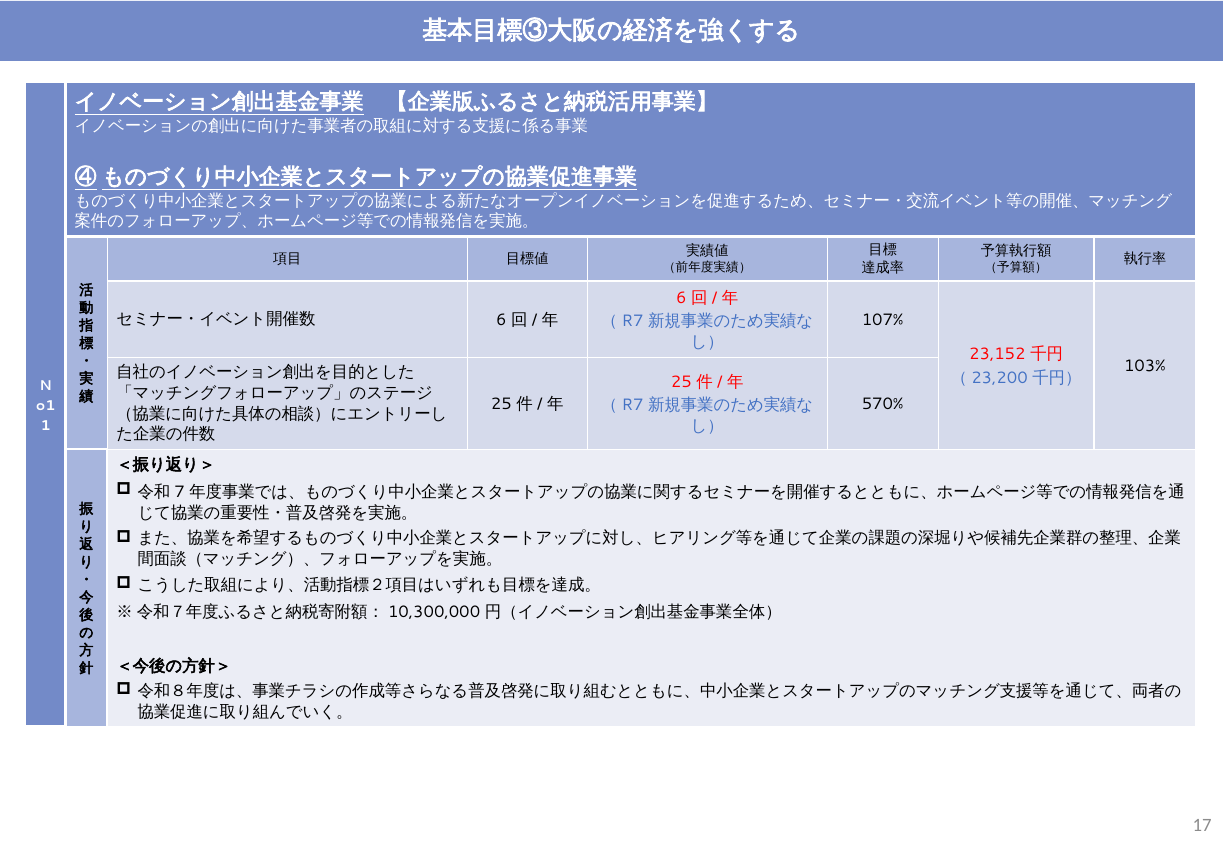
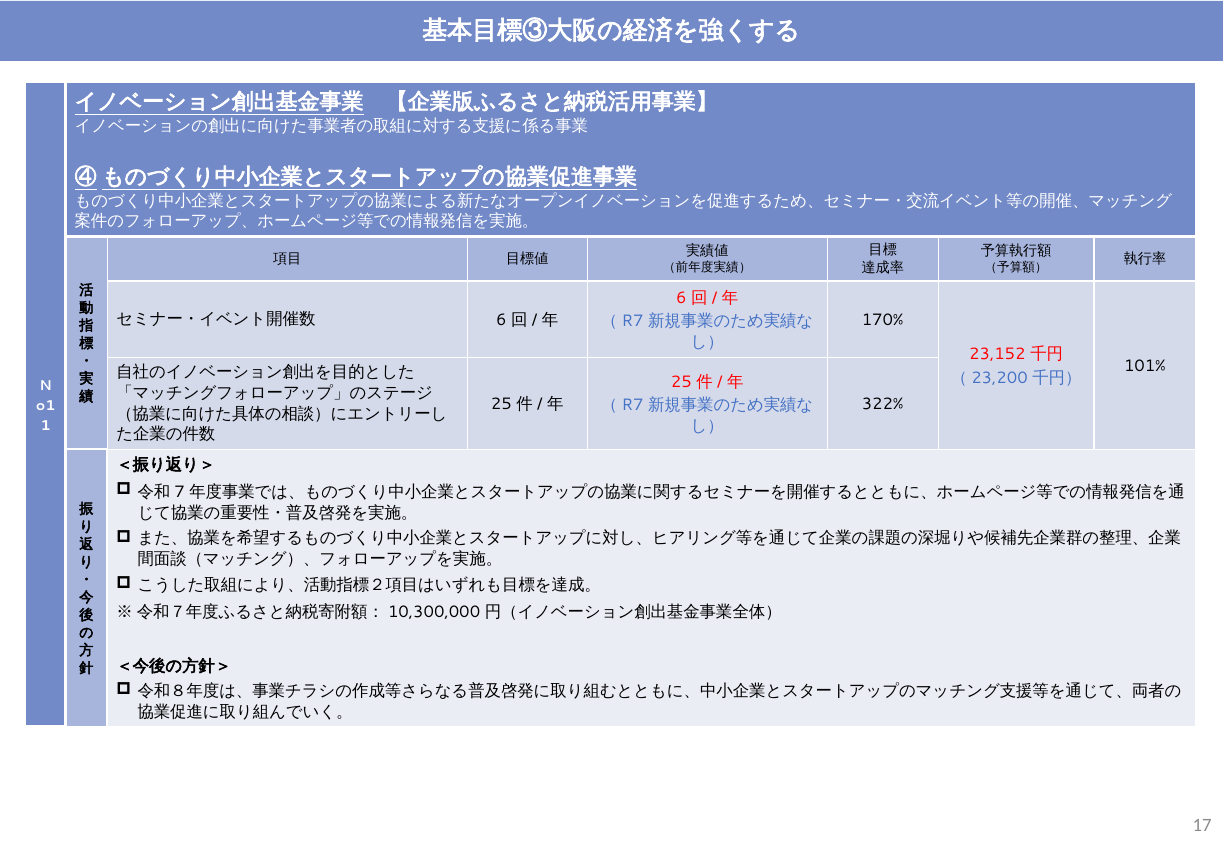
107%: 107% -> 170% (883, 320)
103%: 103% -> 101% (1145, 366)
570%: 570% -> 322% (883, 404)
